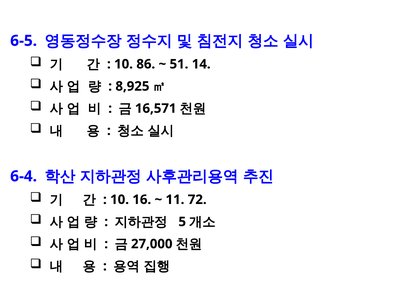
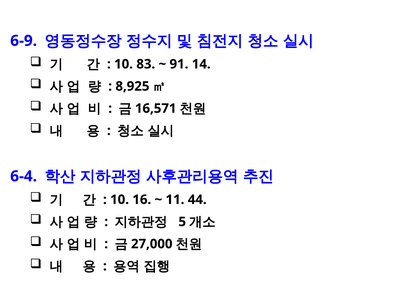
6-5: 6-5 -> 6-9 (24, 41)
86: 86 -> 83 (146, 64)
51: 51 -> 91 (179, 64)
72: 72 -> 44 (197, 200)
